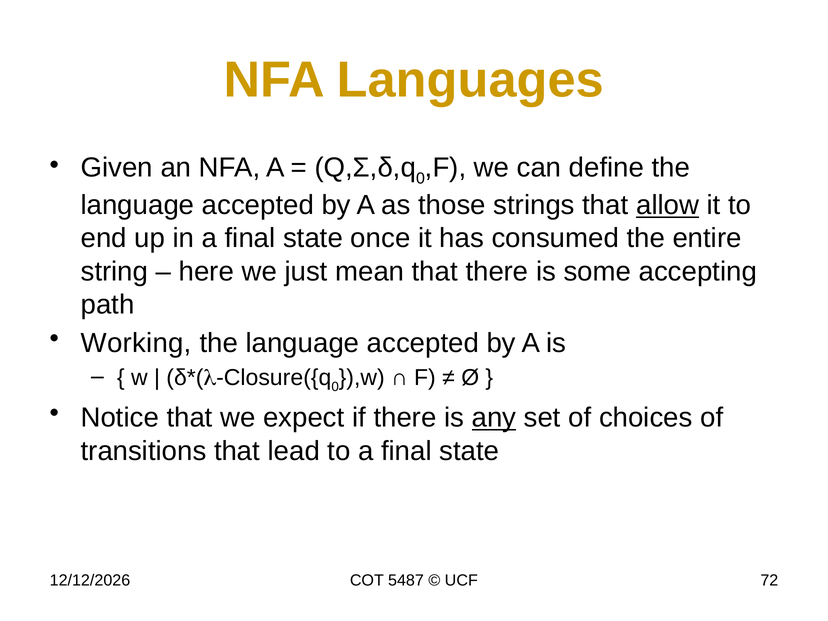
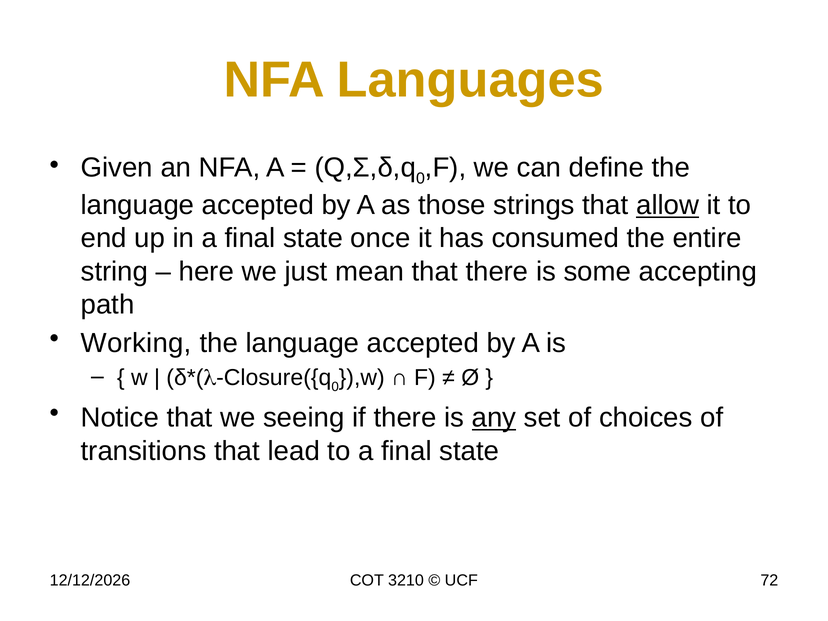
expect: expect -> seeing (304, 418)
5487: 5487 -> 3210 (406, 580)
